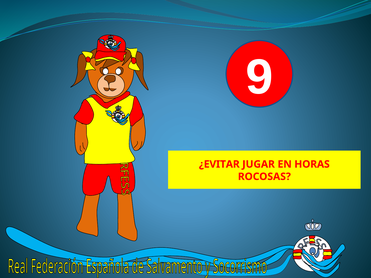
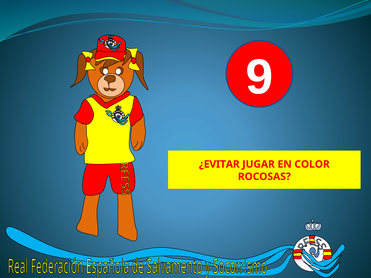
HORAS: HORAS -> COLOR (312, 164)
